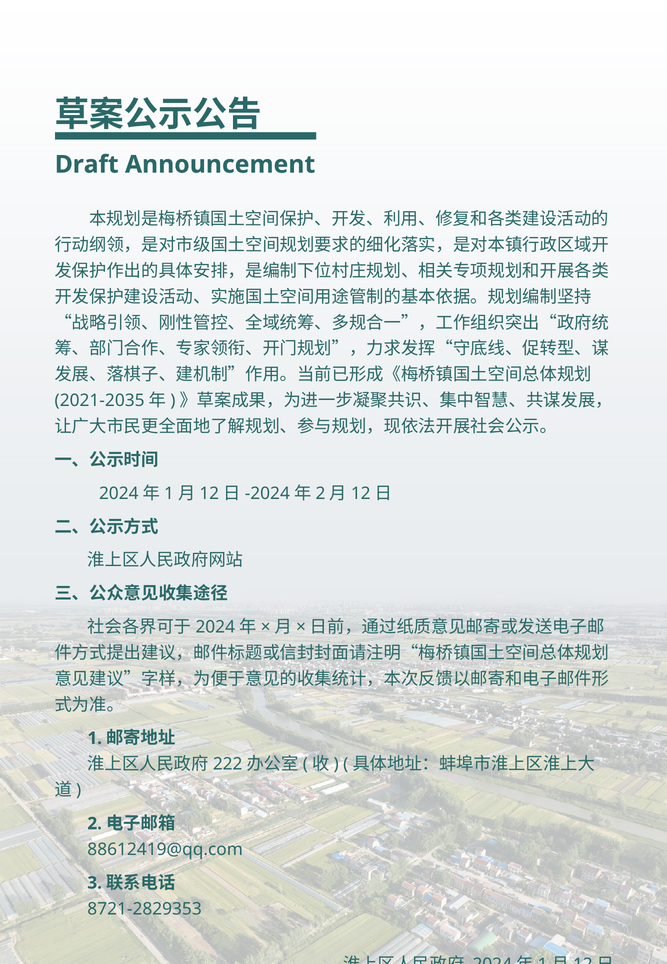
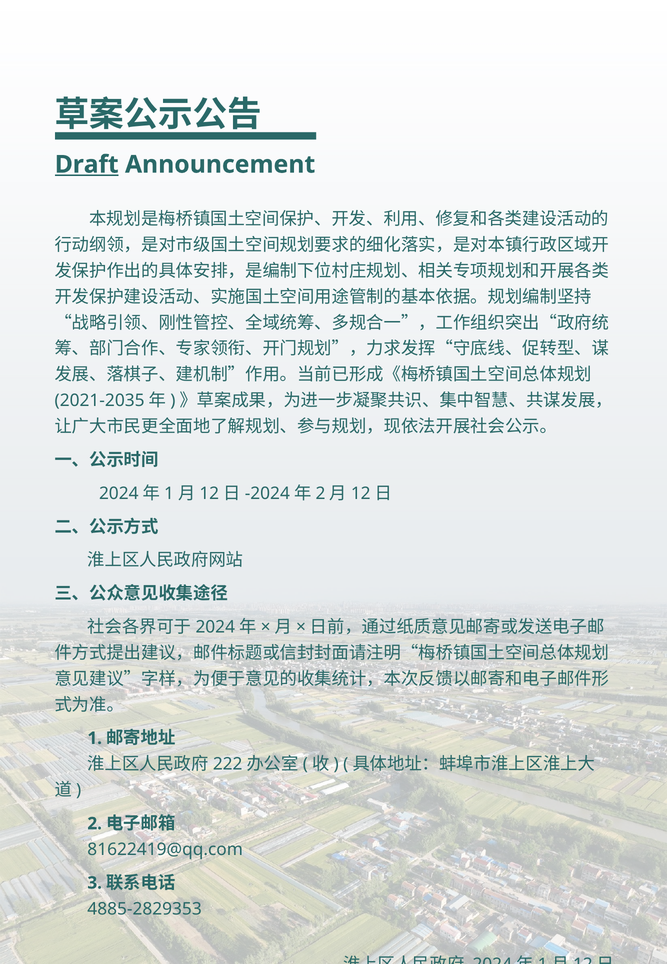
Draft underline: none -> present (87, 164)
88612419@qq.com: 88612419@qq.com -> 81622419@qq.com (165, 849)
8721-2829353: 8721-2829353 -> 4885-2829353 (145, 908)
